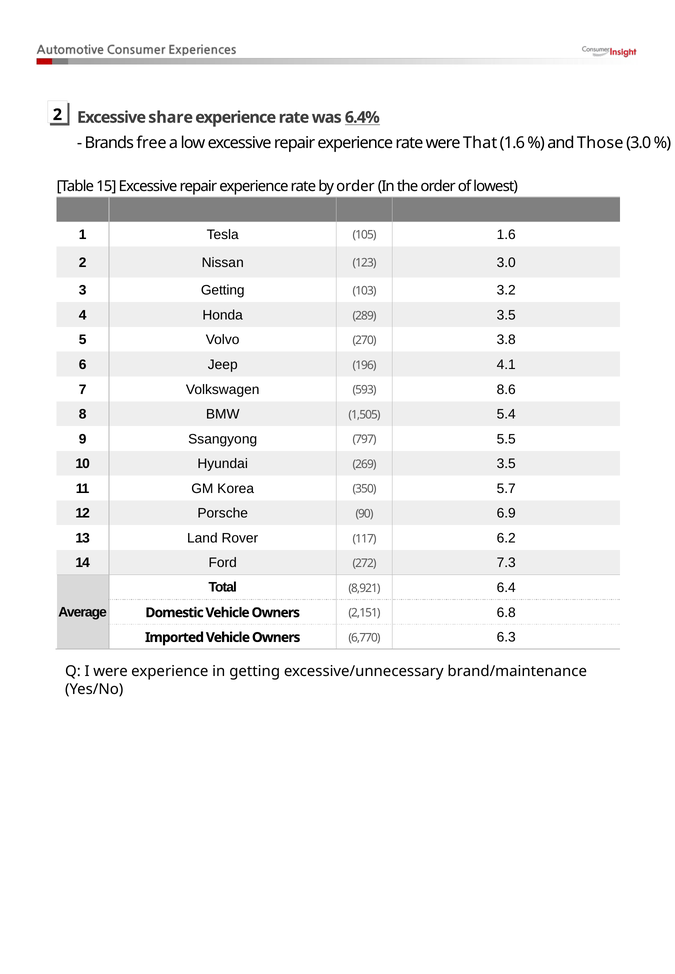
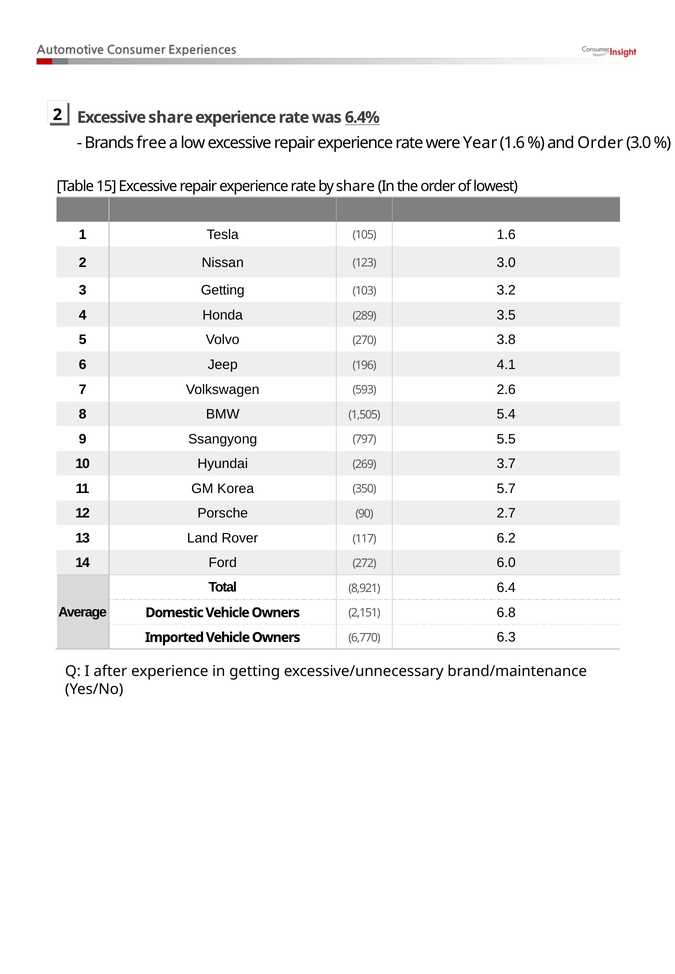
That: That -> Year (480, 143)
and Those: Those -> Order (600, 143)
by order: order -> share (355, 186)
8.6: 8.6 -> 2.6 (506, 390)
269 3.5: 3.5 -> 3.7 (506, 464)
6.9: 6.9 -> 2.7 (506, 514)
7.3: 7.3 -> 6.0 (506, 564)
I were: were -> after (110, 672)
